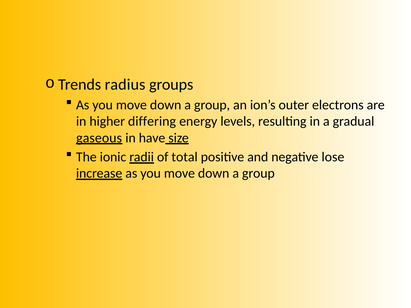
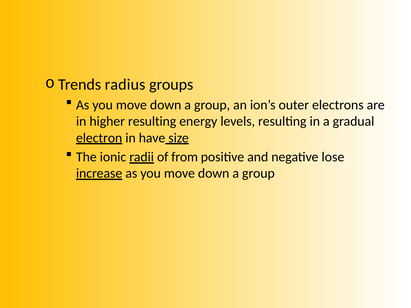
higher differing: differing -> resulting (152, 122)
gaseous: gaseous -> electron (99, 138)
total: total -> from (185, 157)
